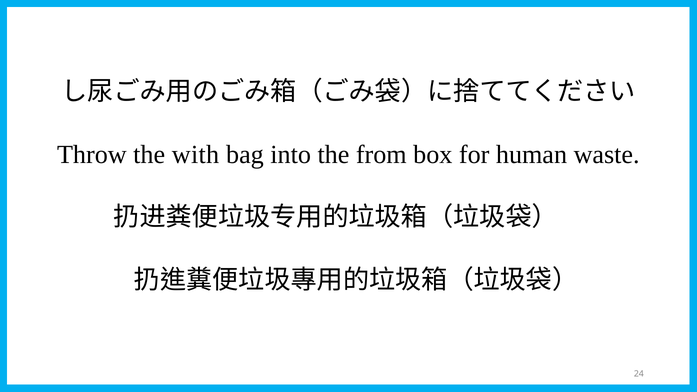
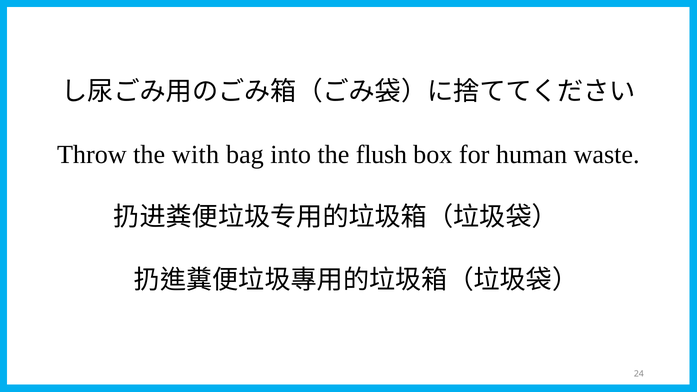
from: from -> flush (381, 155)
